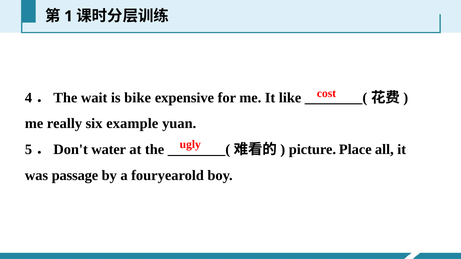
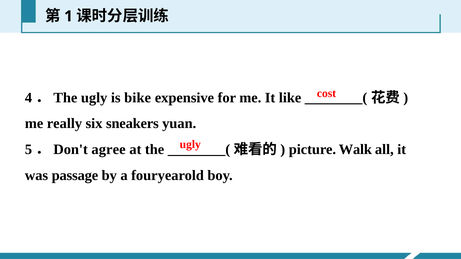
The wait: wait -> ugly (94, 98)
example: example -> sneakers (132, 124)
water: water -> agree (109, 150)
Place: Place -> Walk (355, 150)
